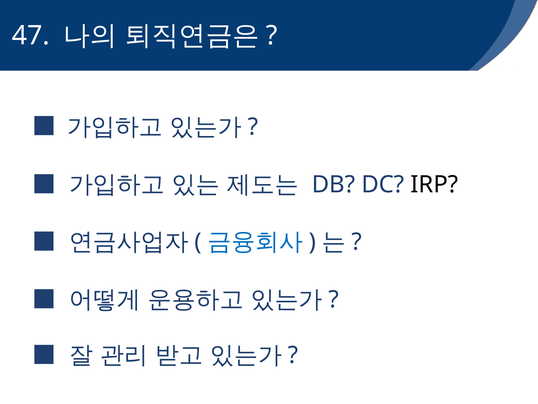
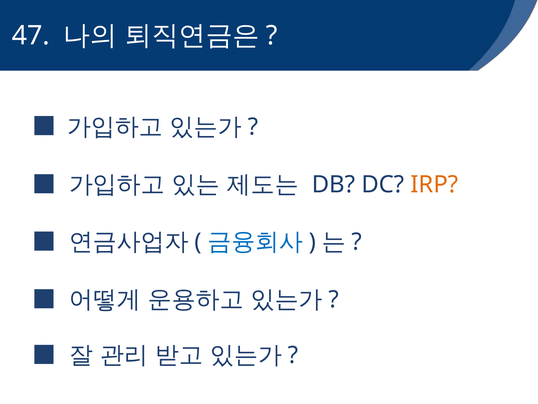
IRP colour: black -> orange (434, 184)
